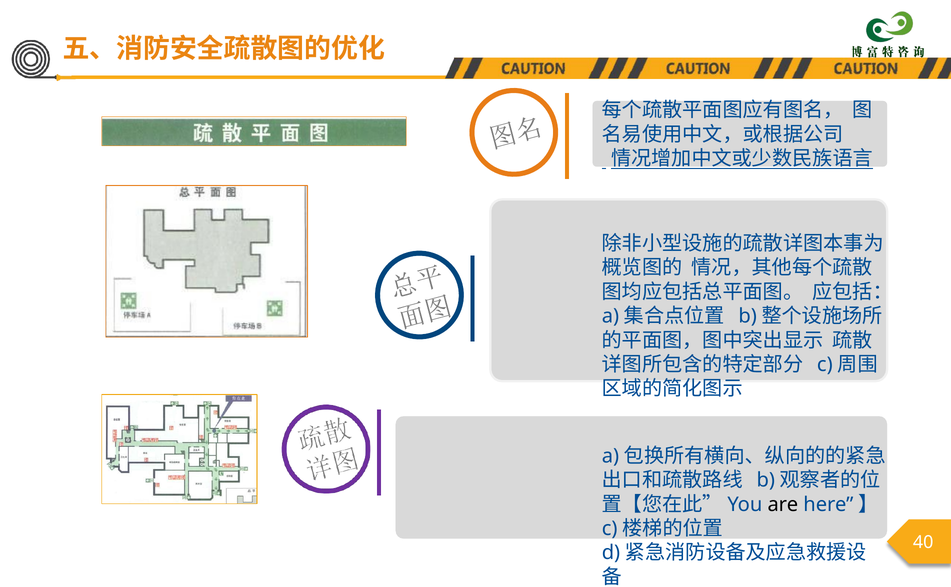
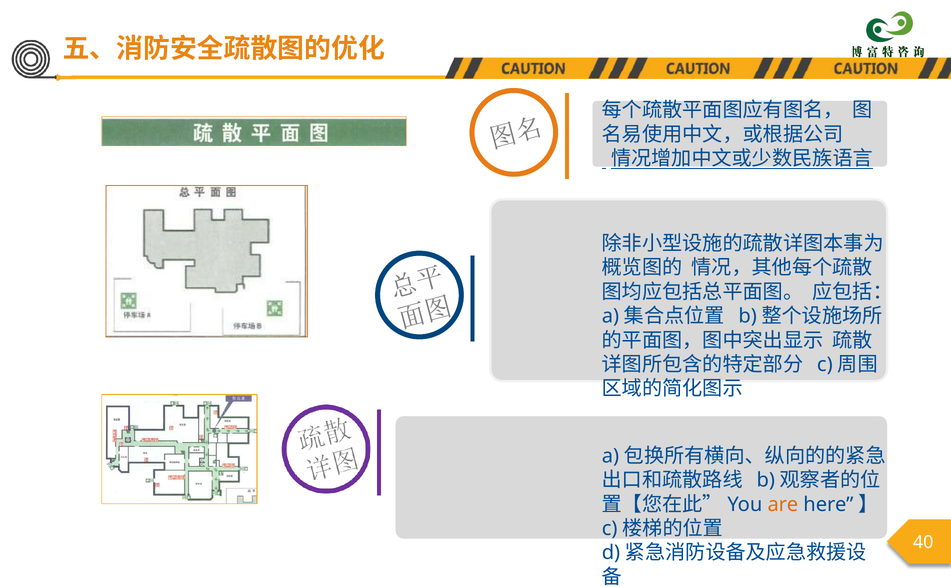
are colour: black -> orange (783, 504)
